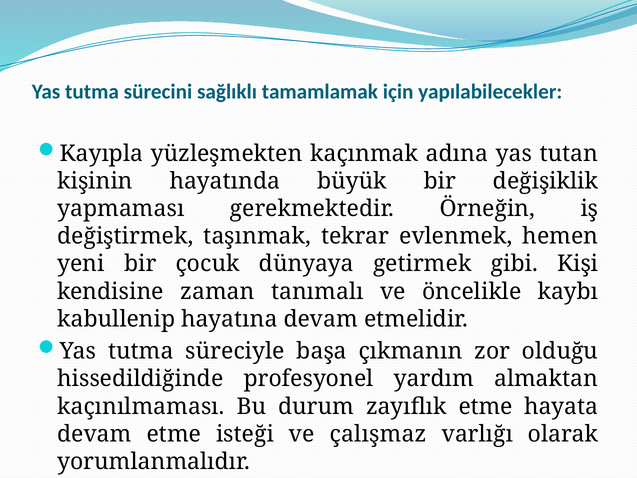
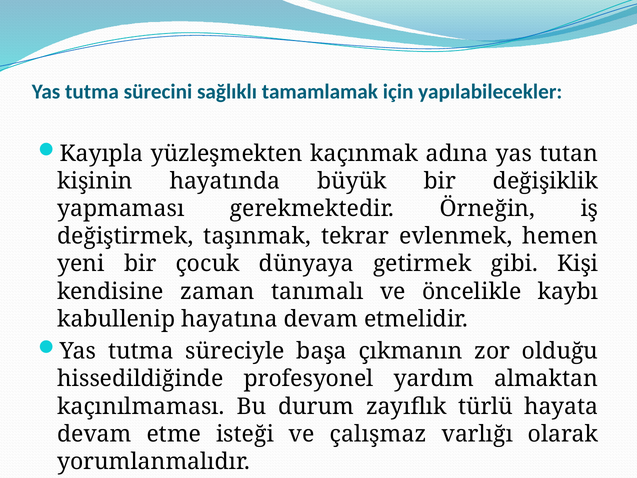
zayıflık etme: etme -> türlü (486, 406)
